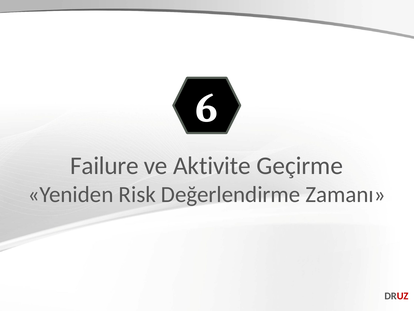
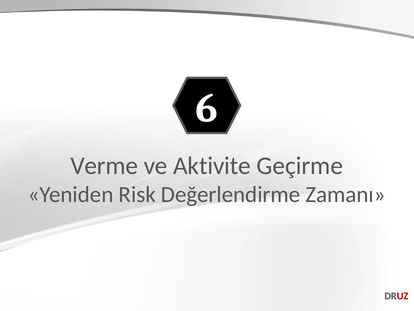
Failure: Failure -> Verme (104, 165)
